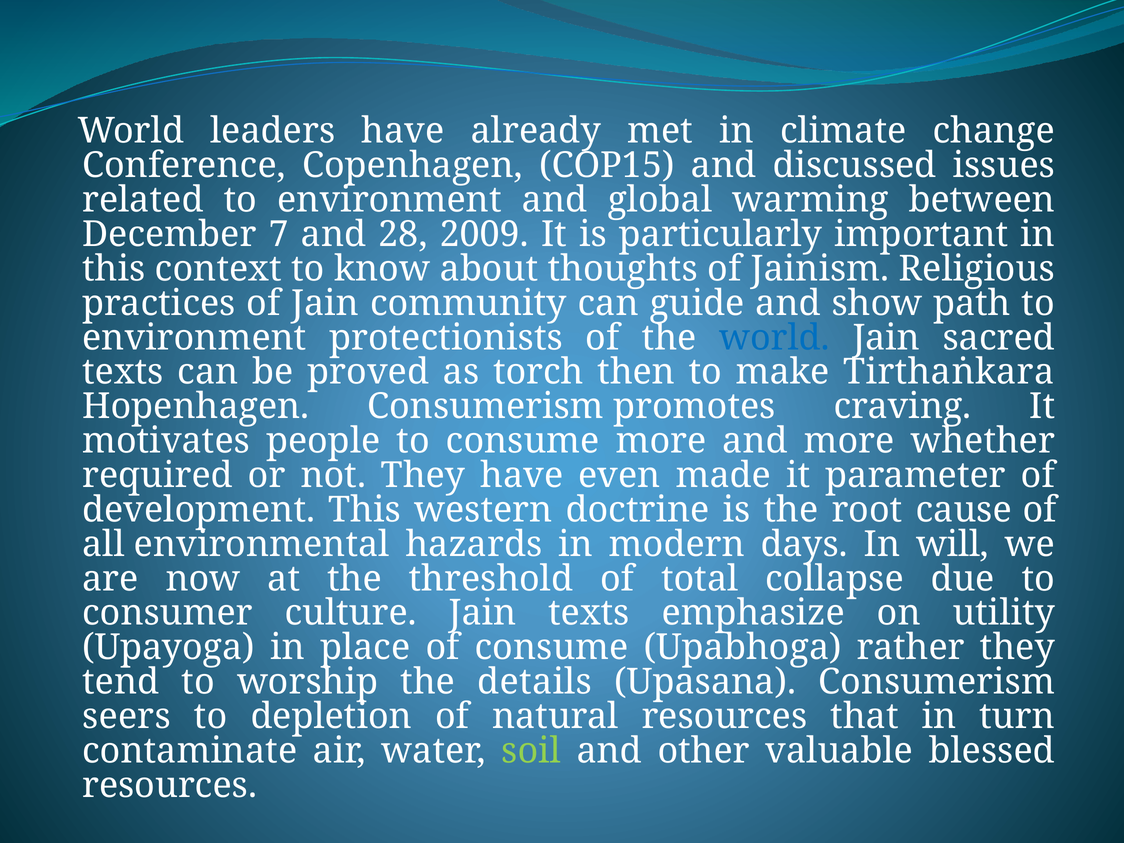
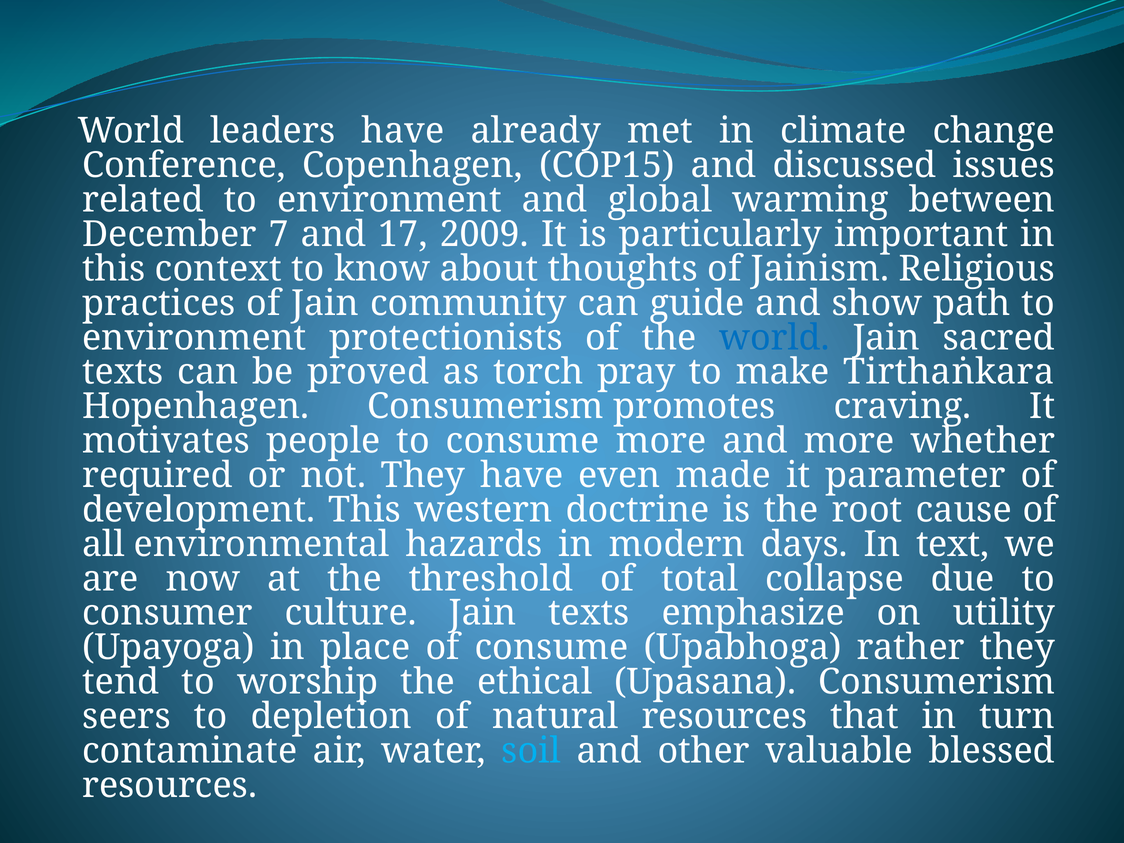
28: 28 -> 17 (403, 234)
then: then -> pray (636, 372)
will: will -> text (953, 544)
details: details -> ethical (535, 682)
soil colour: light green -> light blue (531, 751)
